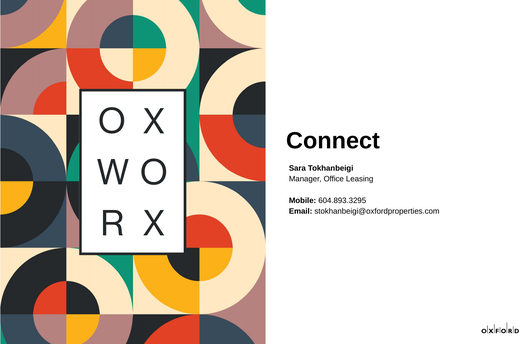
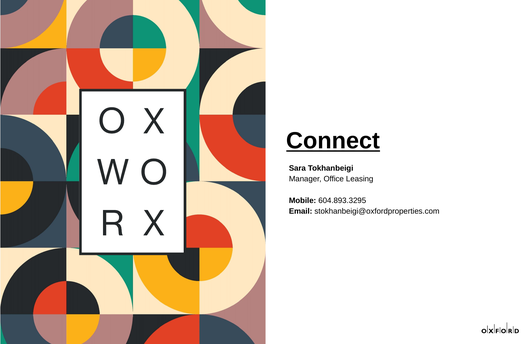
Connect underline: none -> present (333, 141)
